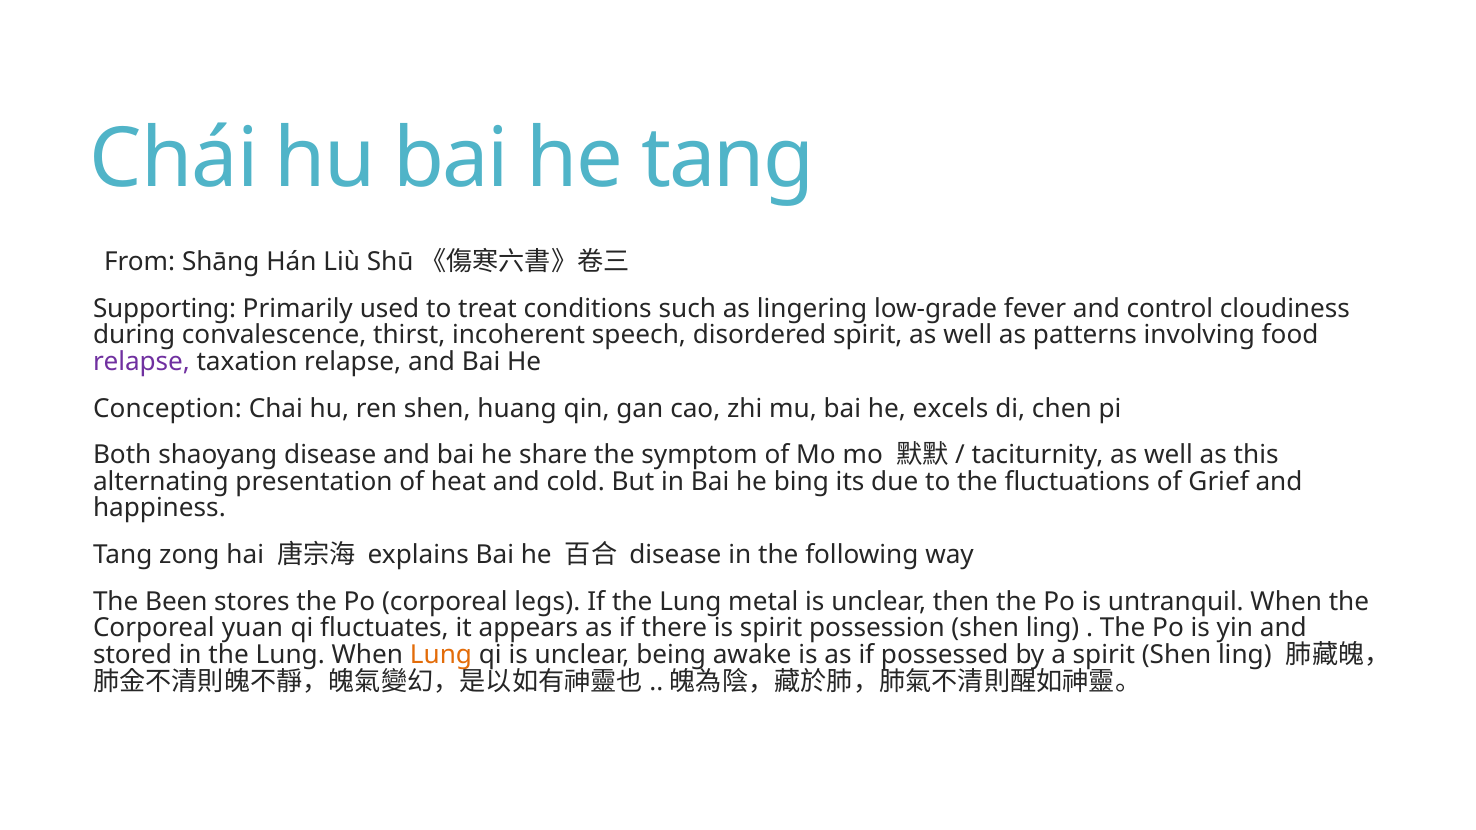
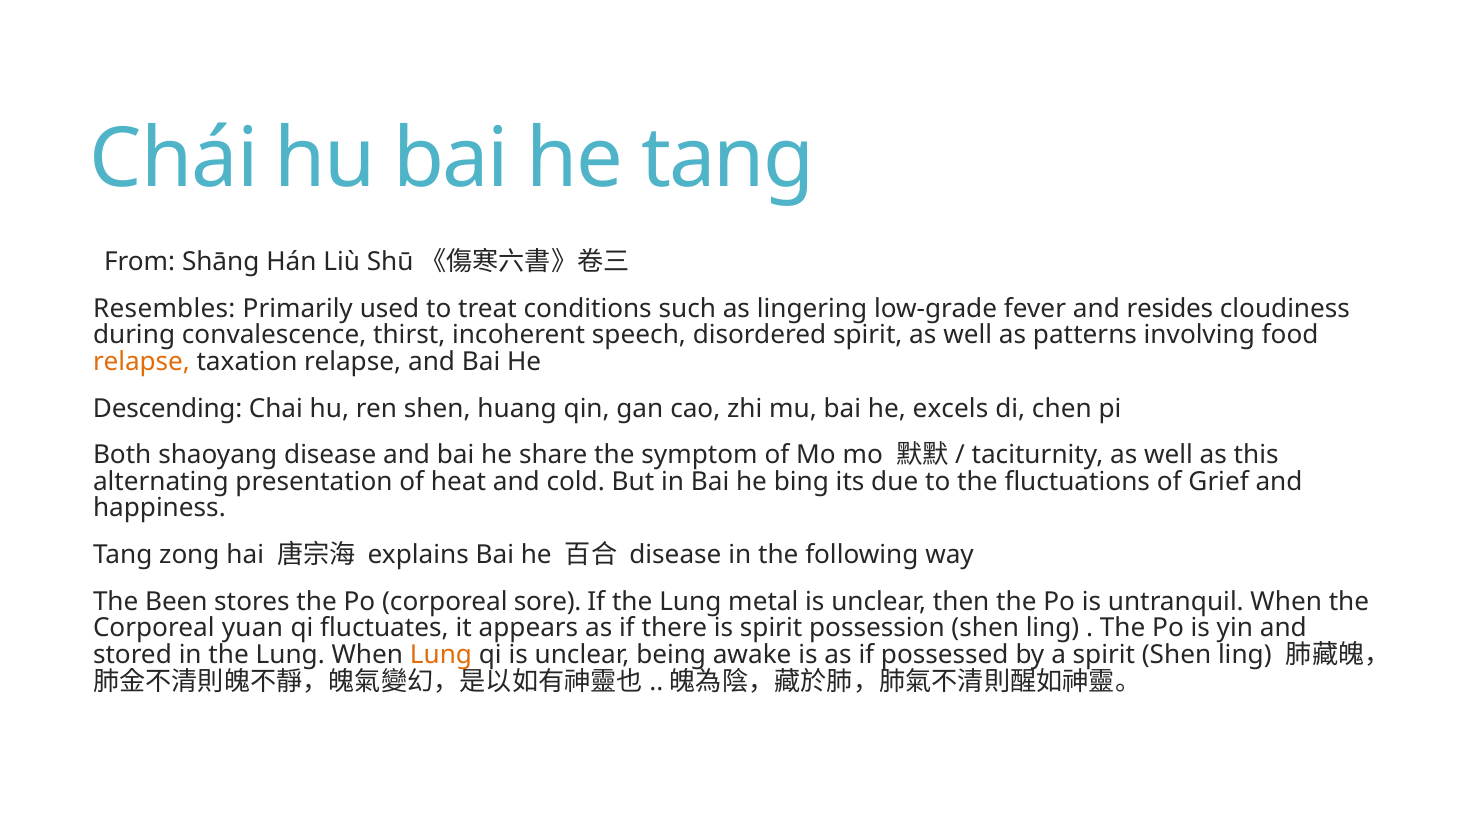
Supporting: Supporting -> Resembles (164, 308)
control: control -> resides (1170, 308)
relapse colour: purple -> orange (141, 362)
Conception: Conception -> Descending (168, 408)
legs: legs -> sore (548, 602)
